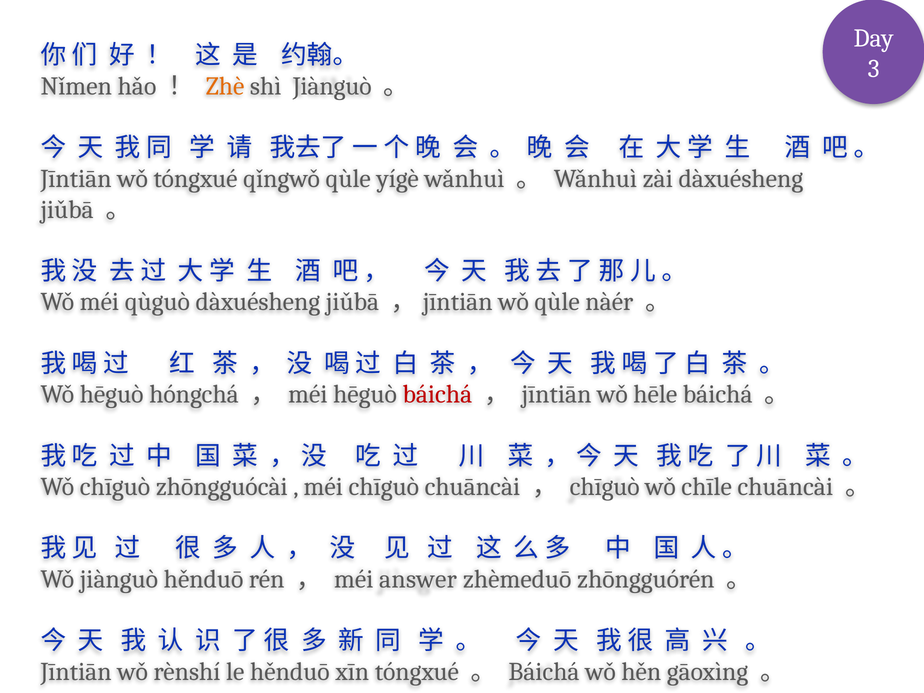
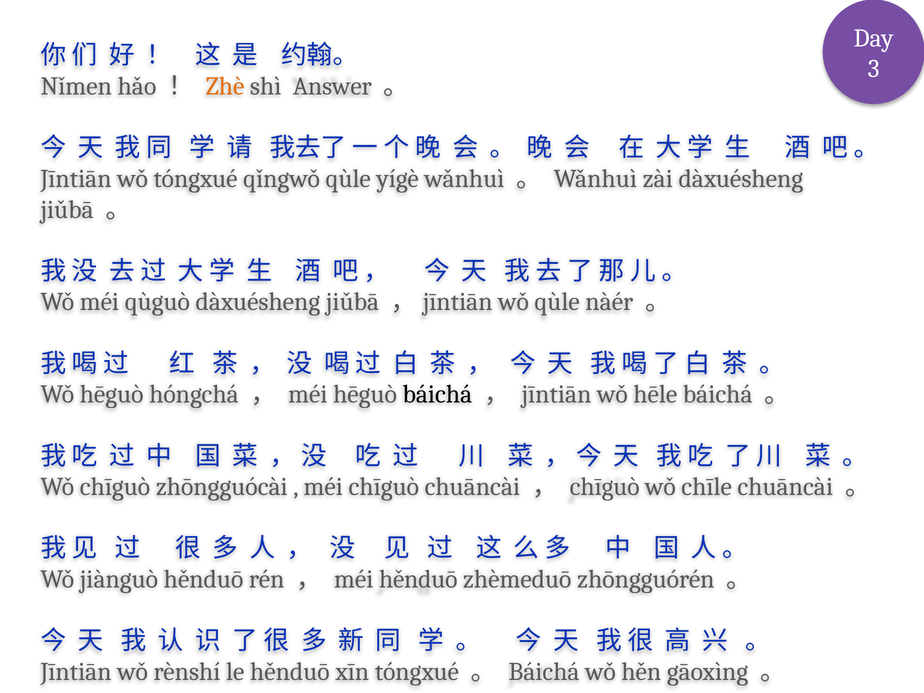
shì Jiànguò: Jiànguò -> Answer (332, 86)
báichá colour: red -> black (437, 394)
méi answer: answer -> hěnduō (418, 579)
